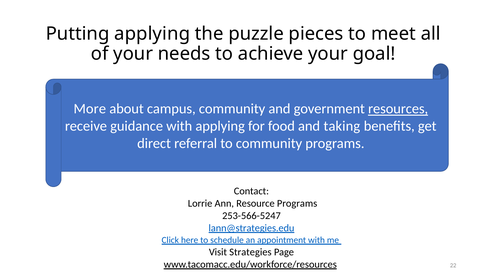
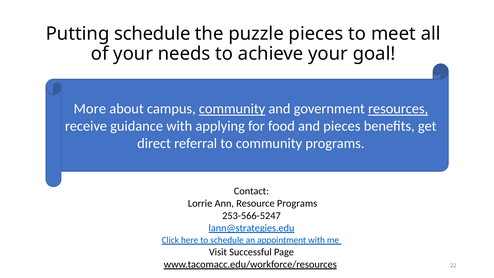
Putting applying: applying -> schedule (152, 34)
community underline: none -> present (232, 109)
and taking: taking -> pieces (342, 126)
Strategies: Strategies -> Successful (251, 252)
